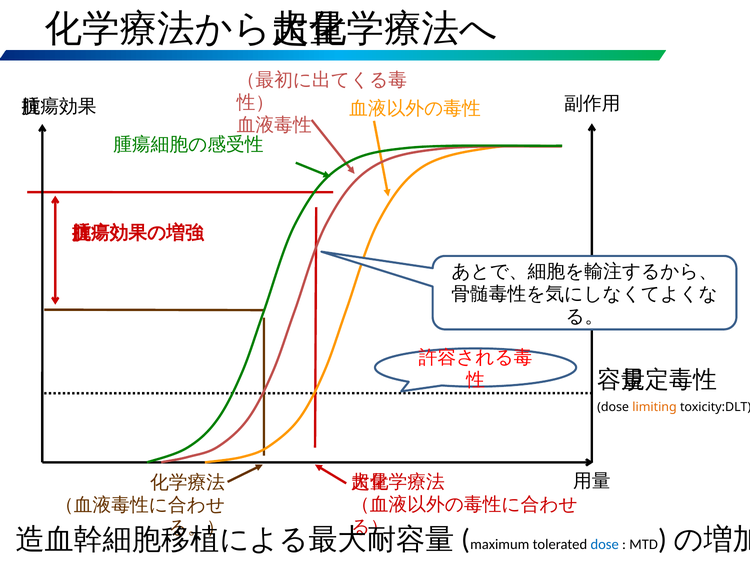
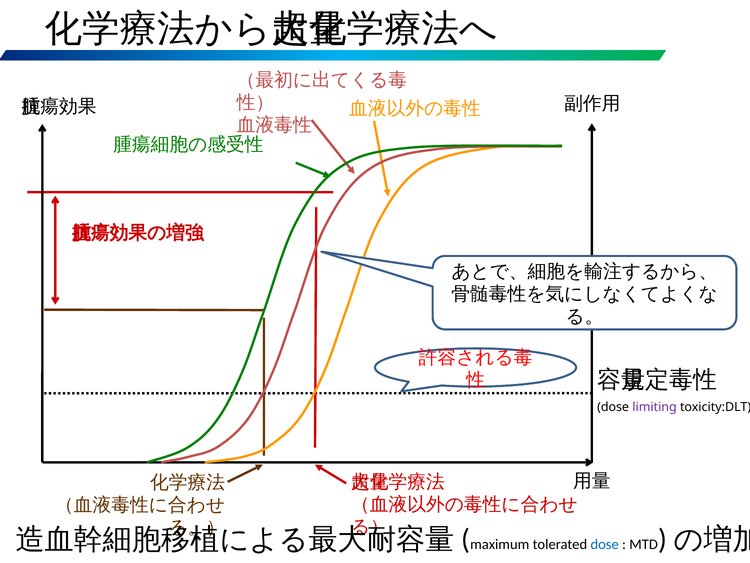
limiting colour: orange -> purple (655, 407)
